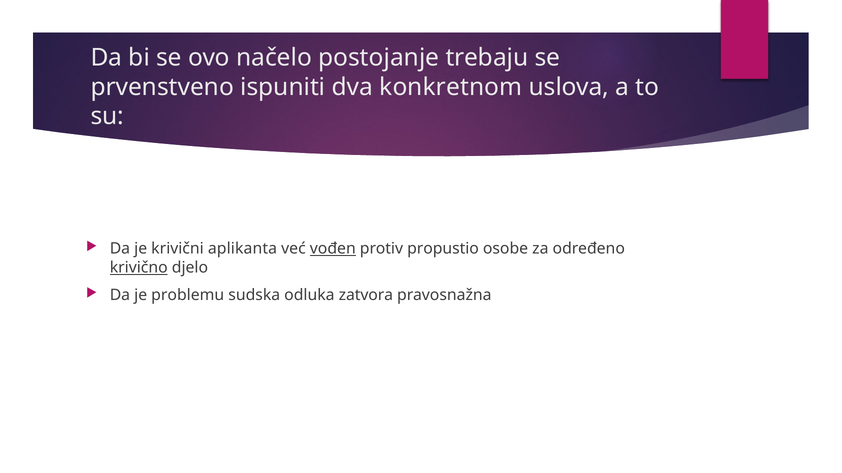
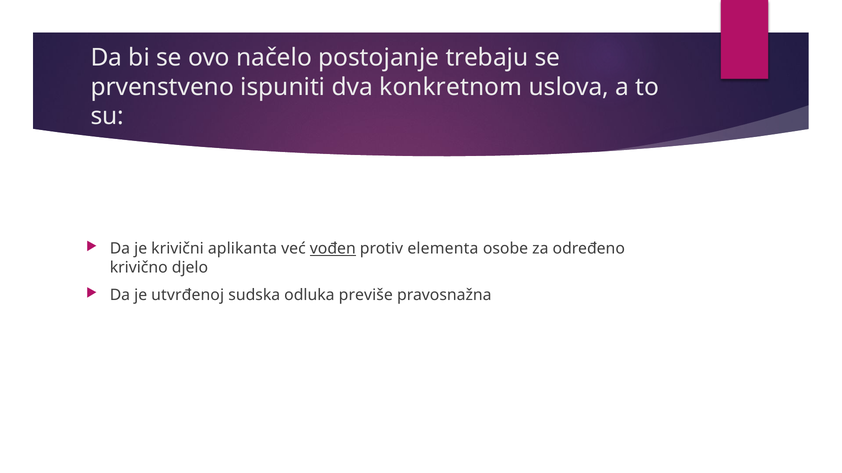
propustio: propustio -> elementa (443, 249)
krivično underline: present -> none (139, 268)
problemu: problemu -> utvrđenoj (188, 296)
zatvora: zatvora -> previše (366, 296)
